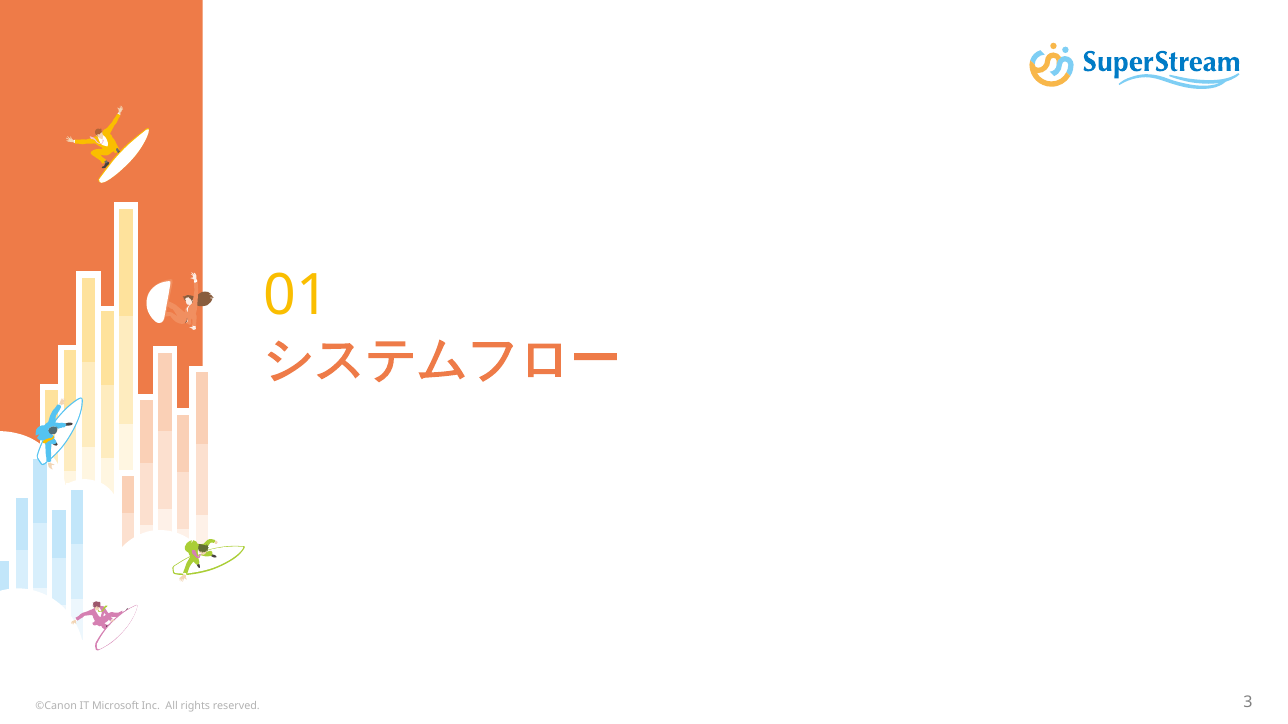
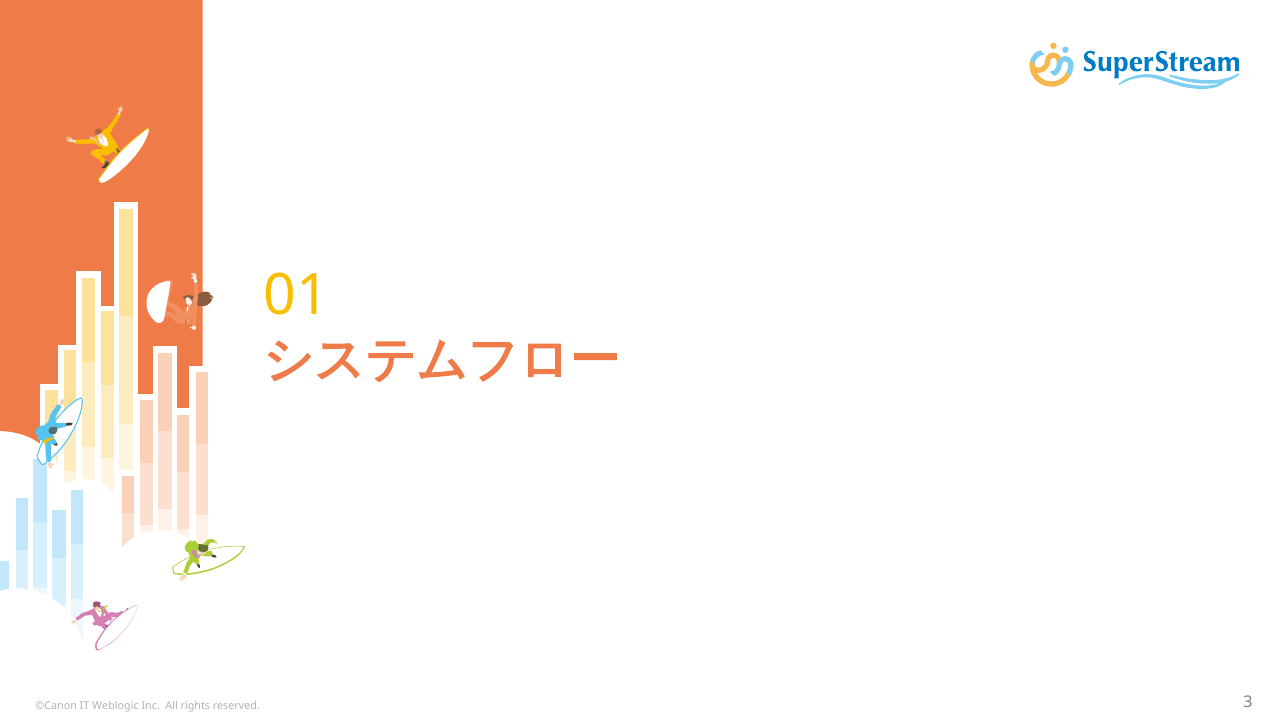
Microsoft: Microsoft -> Weblogic (116, 706)
